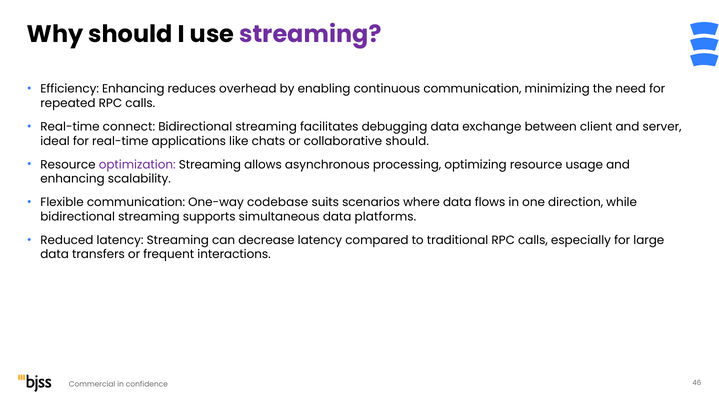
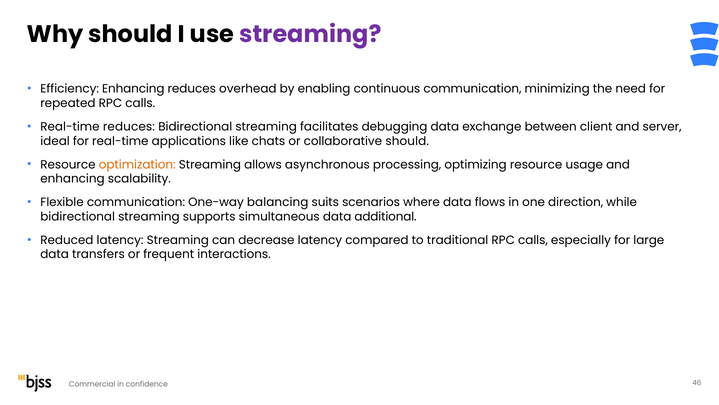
Real-time connect: connect -> reduces (129, 127)
optimization colour: purple -> orange (137, 164)
codebase: codebase -> balancing (278, 202)
platforms: platforms -> additional (386, 216)
